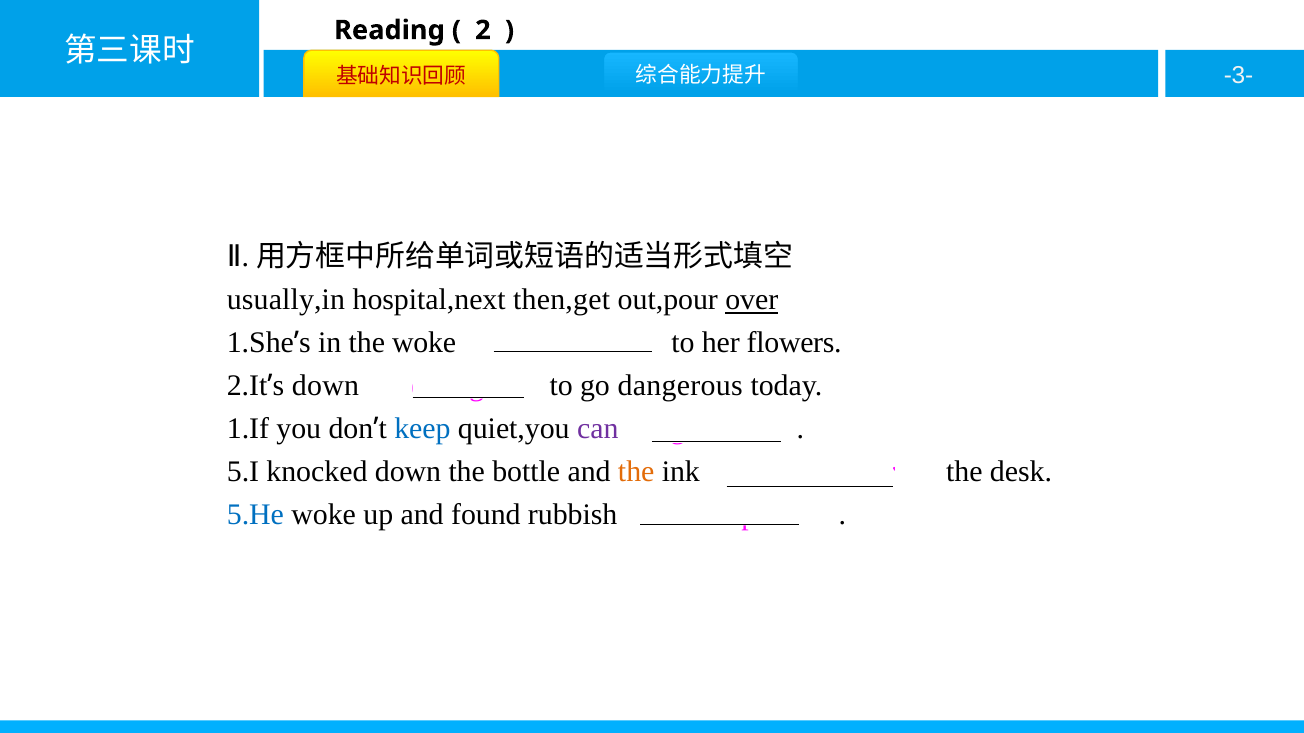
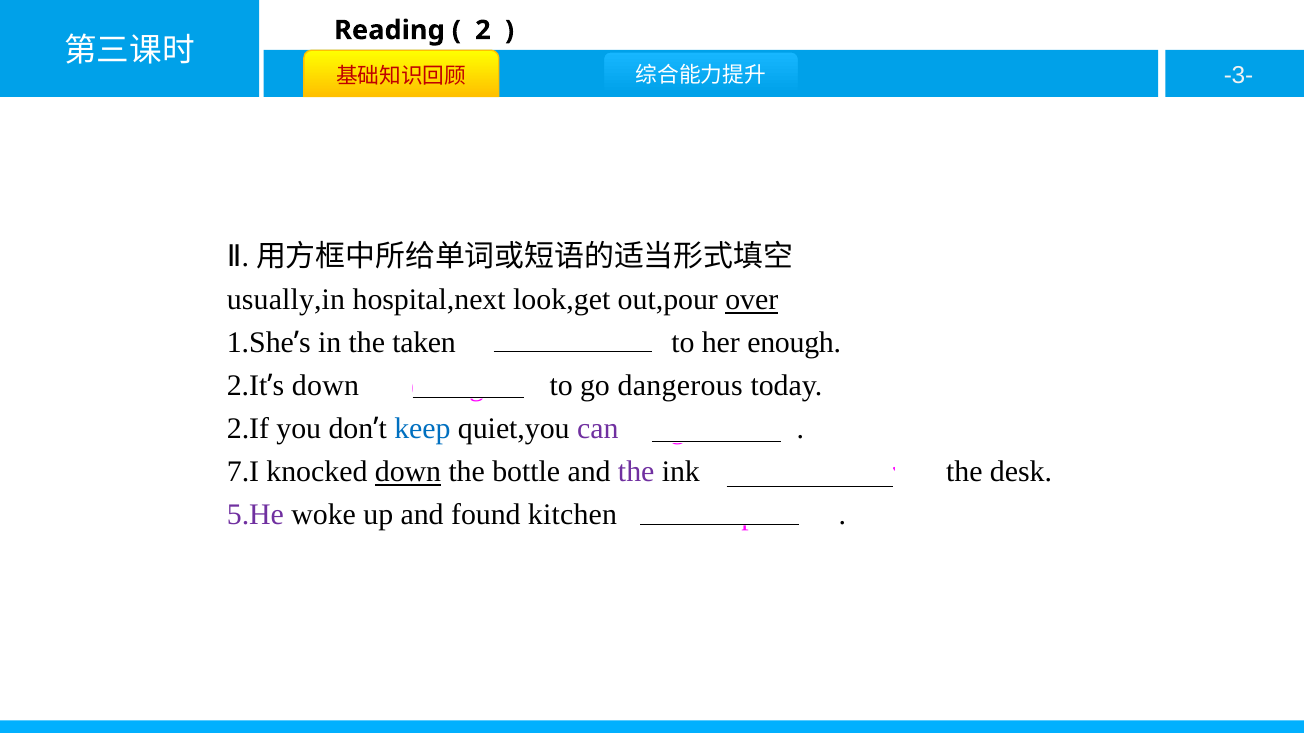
then,get: then,get -> look,get (562, 300)
the woke: woke -> taken (424, 343)
her flowers: flowers -> enough (794, 343)
1.If: 1.If -> 2.If (248, 429)
5.I: 5.I -> 7.I (243, 472)
down underline: none -> present (408, 472)
the colour: orange -> purple (636, 472)
5.He colour: blue -> purple (255, 515)
rubbish: rubbish -> kitchen (573, 515)
